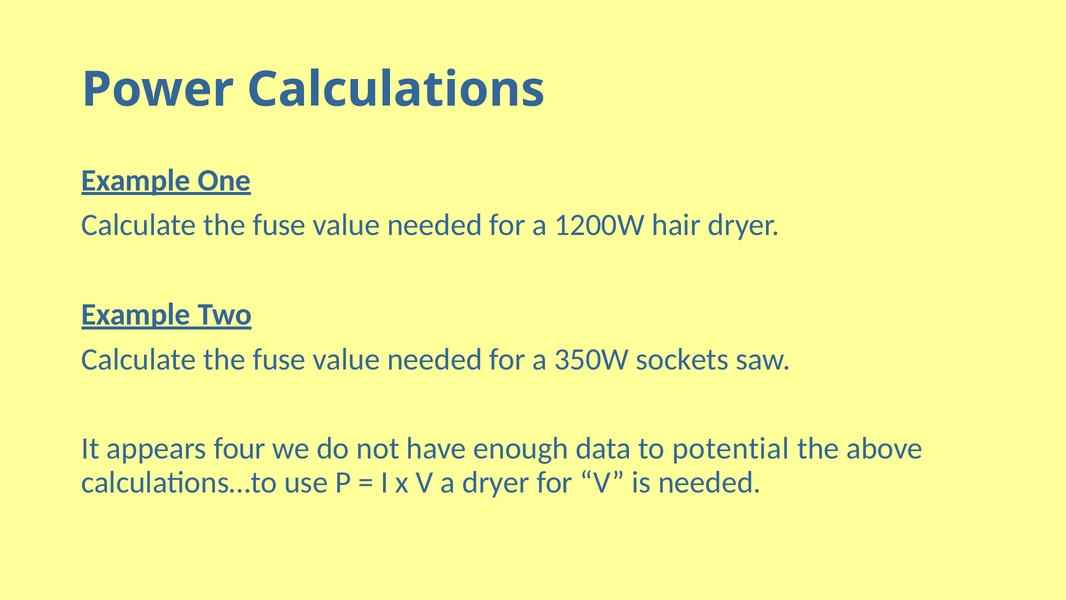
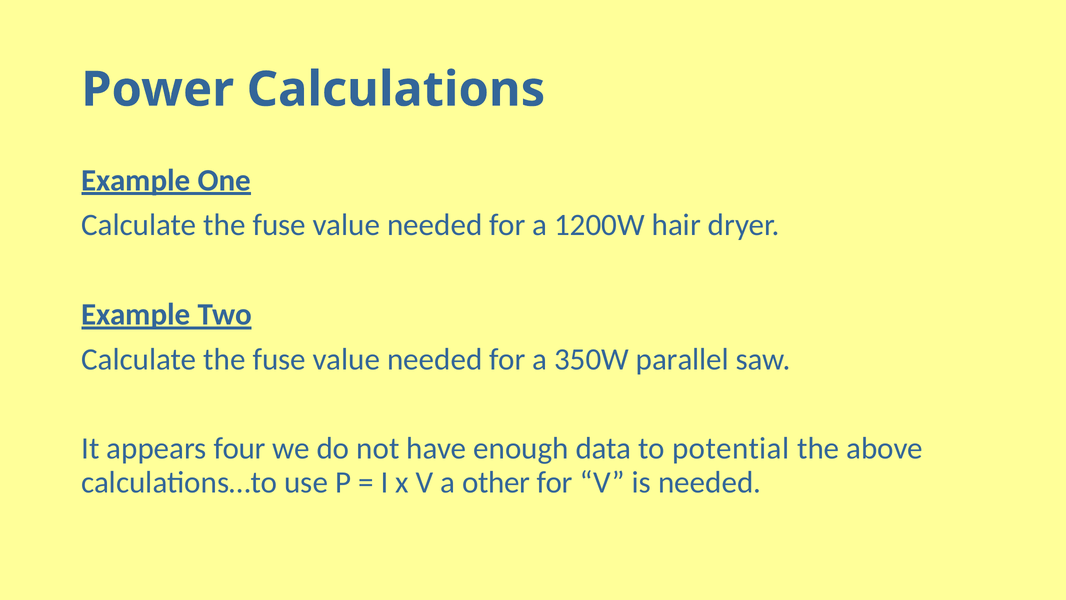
sockets: sockets -> parallel (682, 359)
a dryer: dryer -> other (496, 482)
